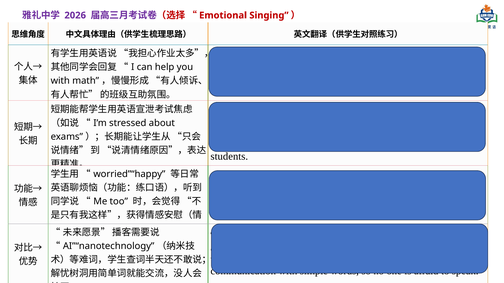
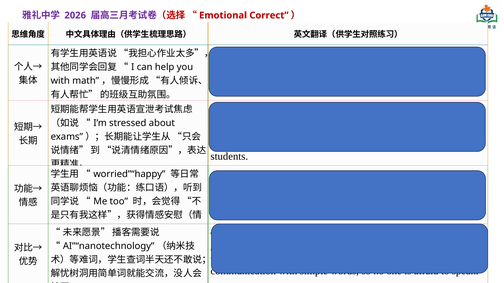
Singing: Singing -> Correct (269, 15)
